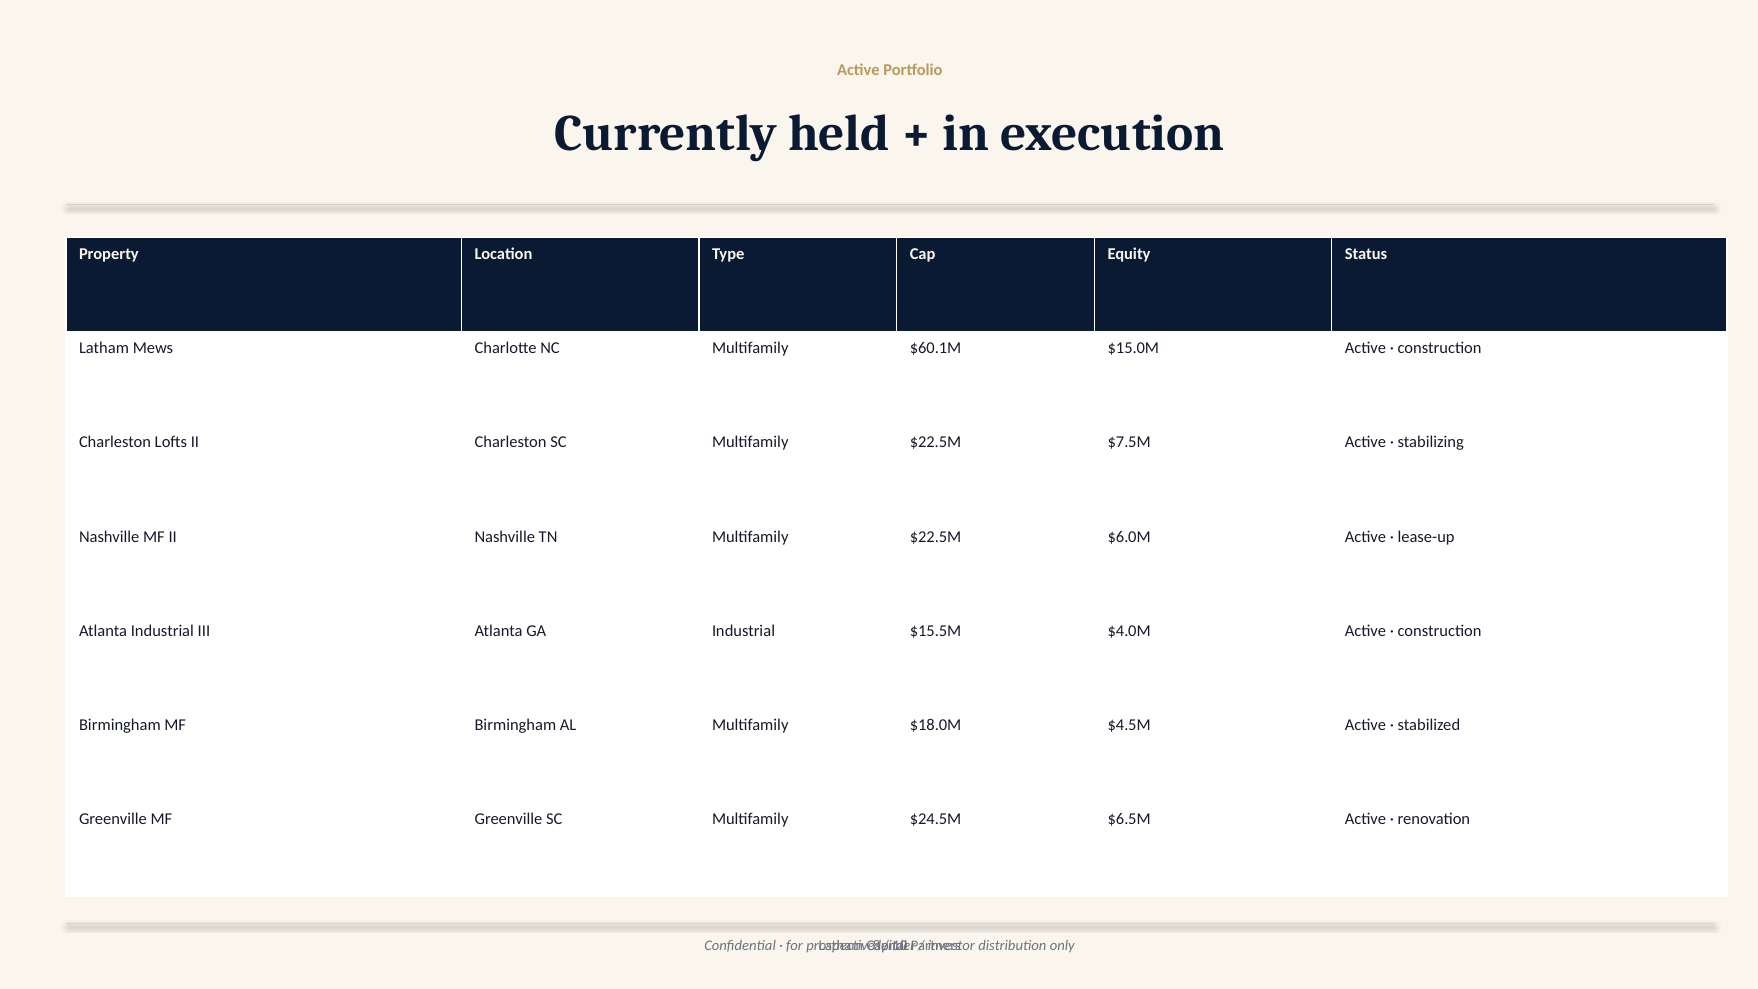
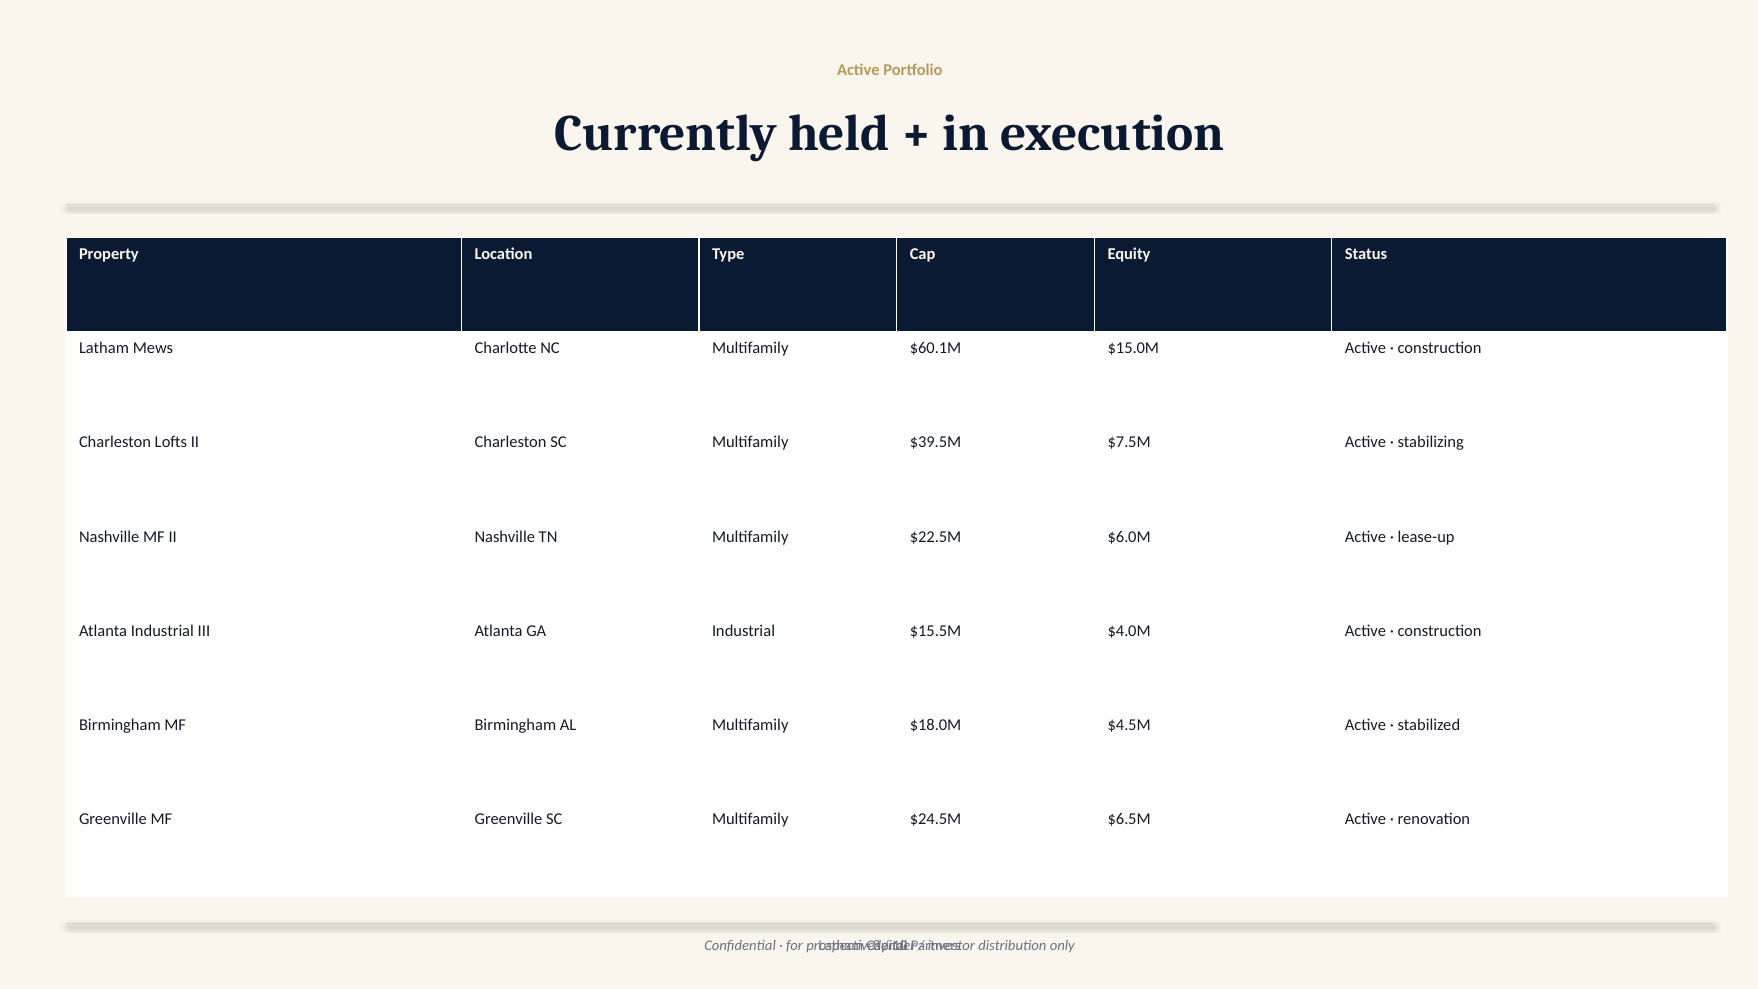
SC Multifamily $22.5M: $22.5M -> $39.5M (936, 442)
